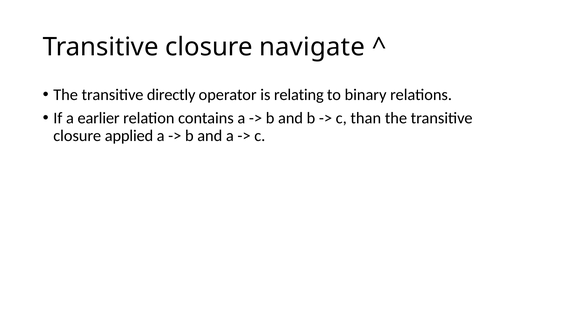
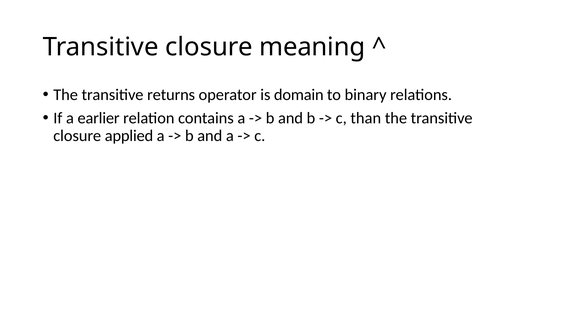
navigate: navigate -> meaning (312, 47)
directly: directly -> returns (171, 95)
relating: relating -> domain (299, 95)
